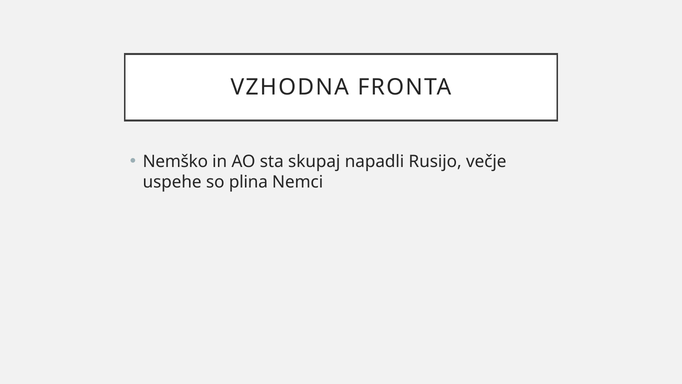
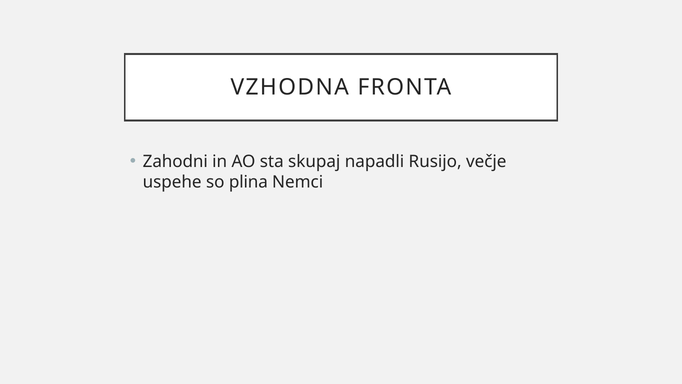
Nemško: Nemško -> Zahodni (175, 162)
